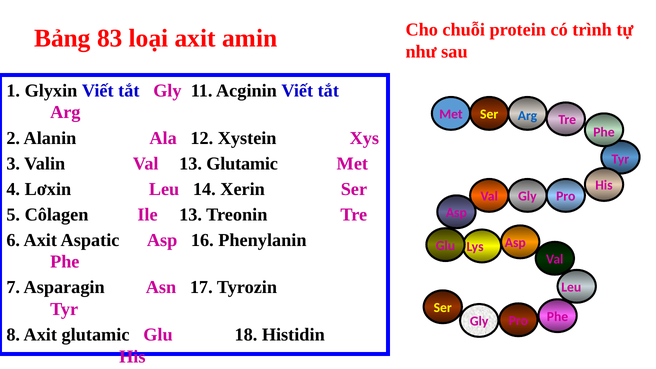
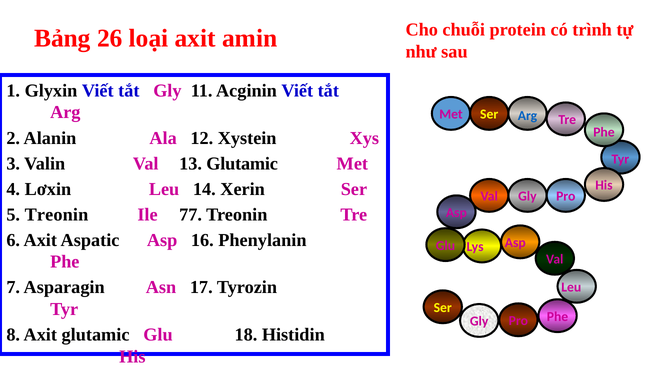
83: 83 -> 26 (110, 38)
5 Côlagen: Côlagen -> Treonin (56, 215)
Ile 13: 13 -> 77 (191, 215)
